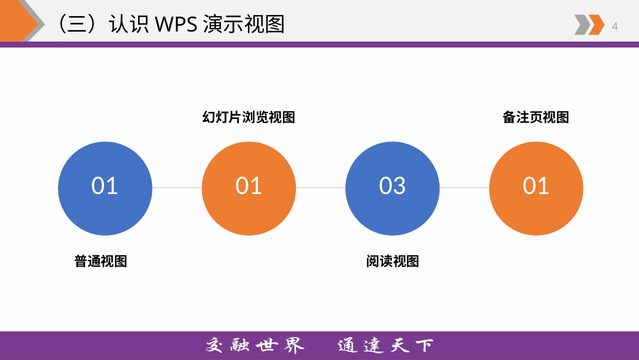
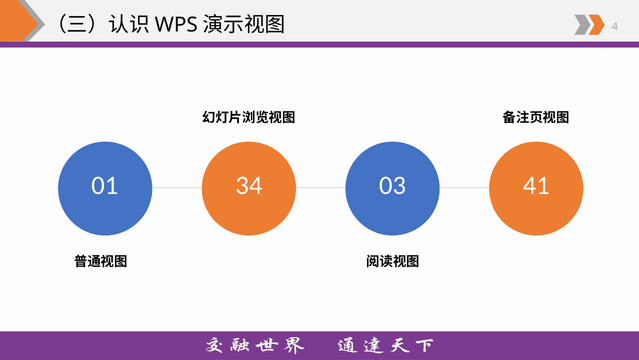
01 01: 01 -> 34 (249, 185)
03 01: 01 -> 41 (536, 185)
